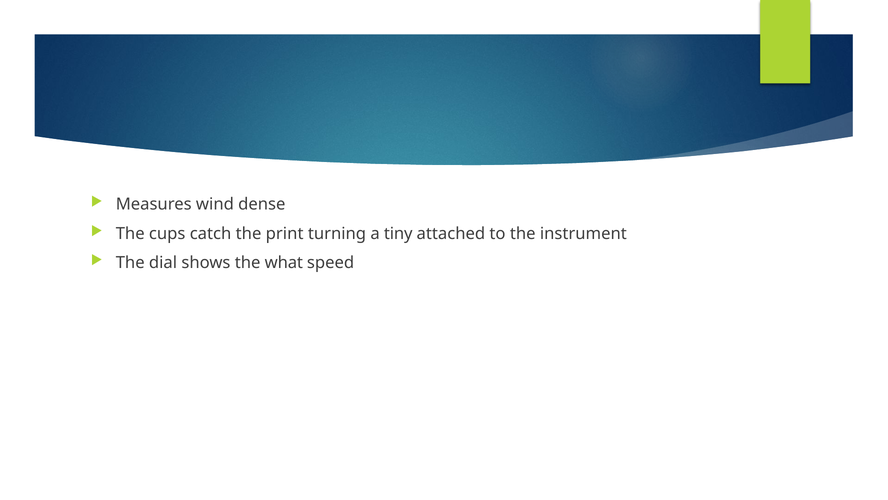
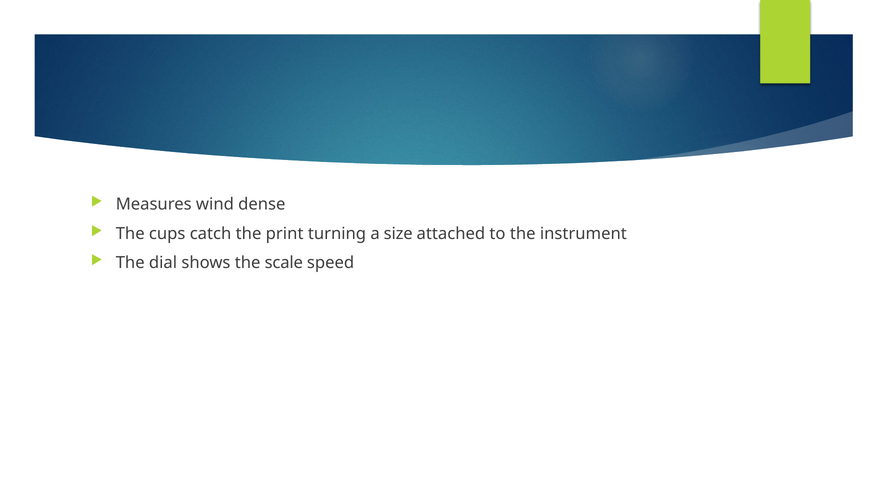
tiny: tiny -> size (398, 233)
what: what -> scale (284, 263)
